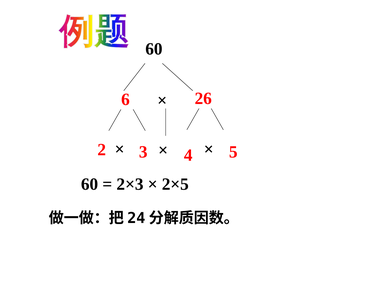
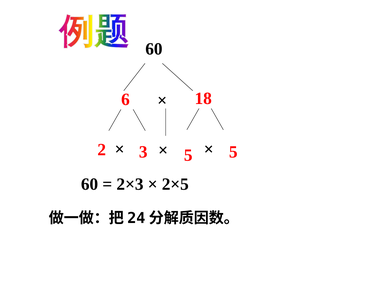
26: 26 -> 18 (203, 98)
4: 4 -> 5 (188, 155)
